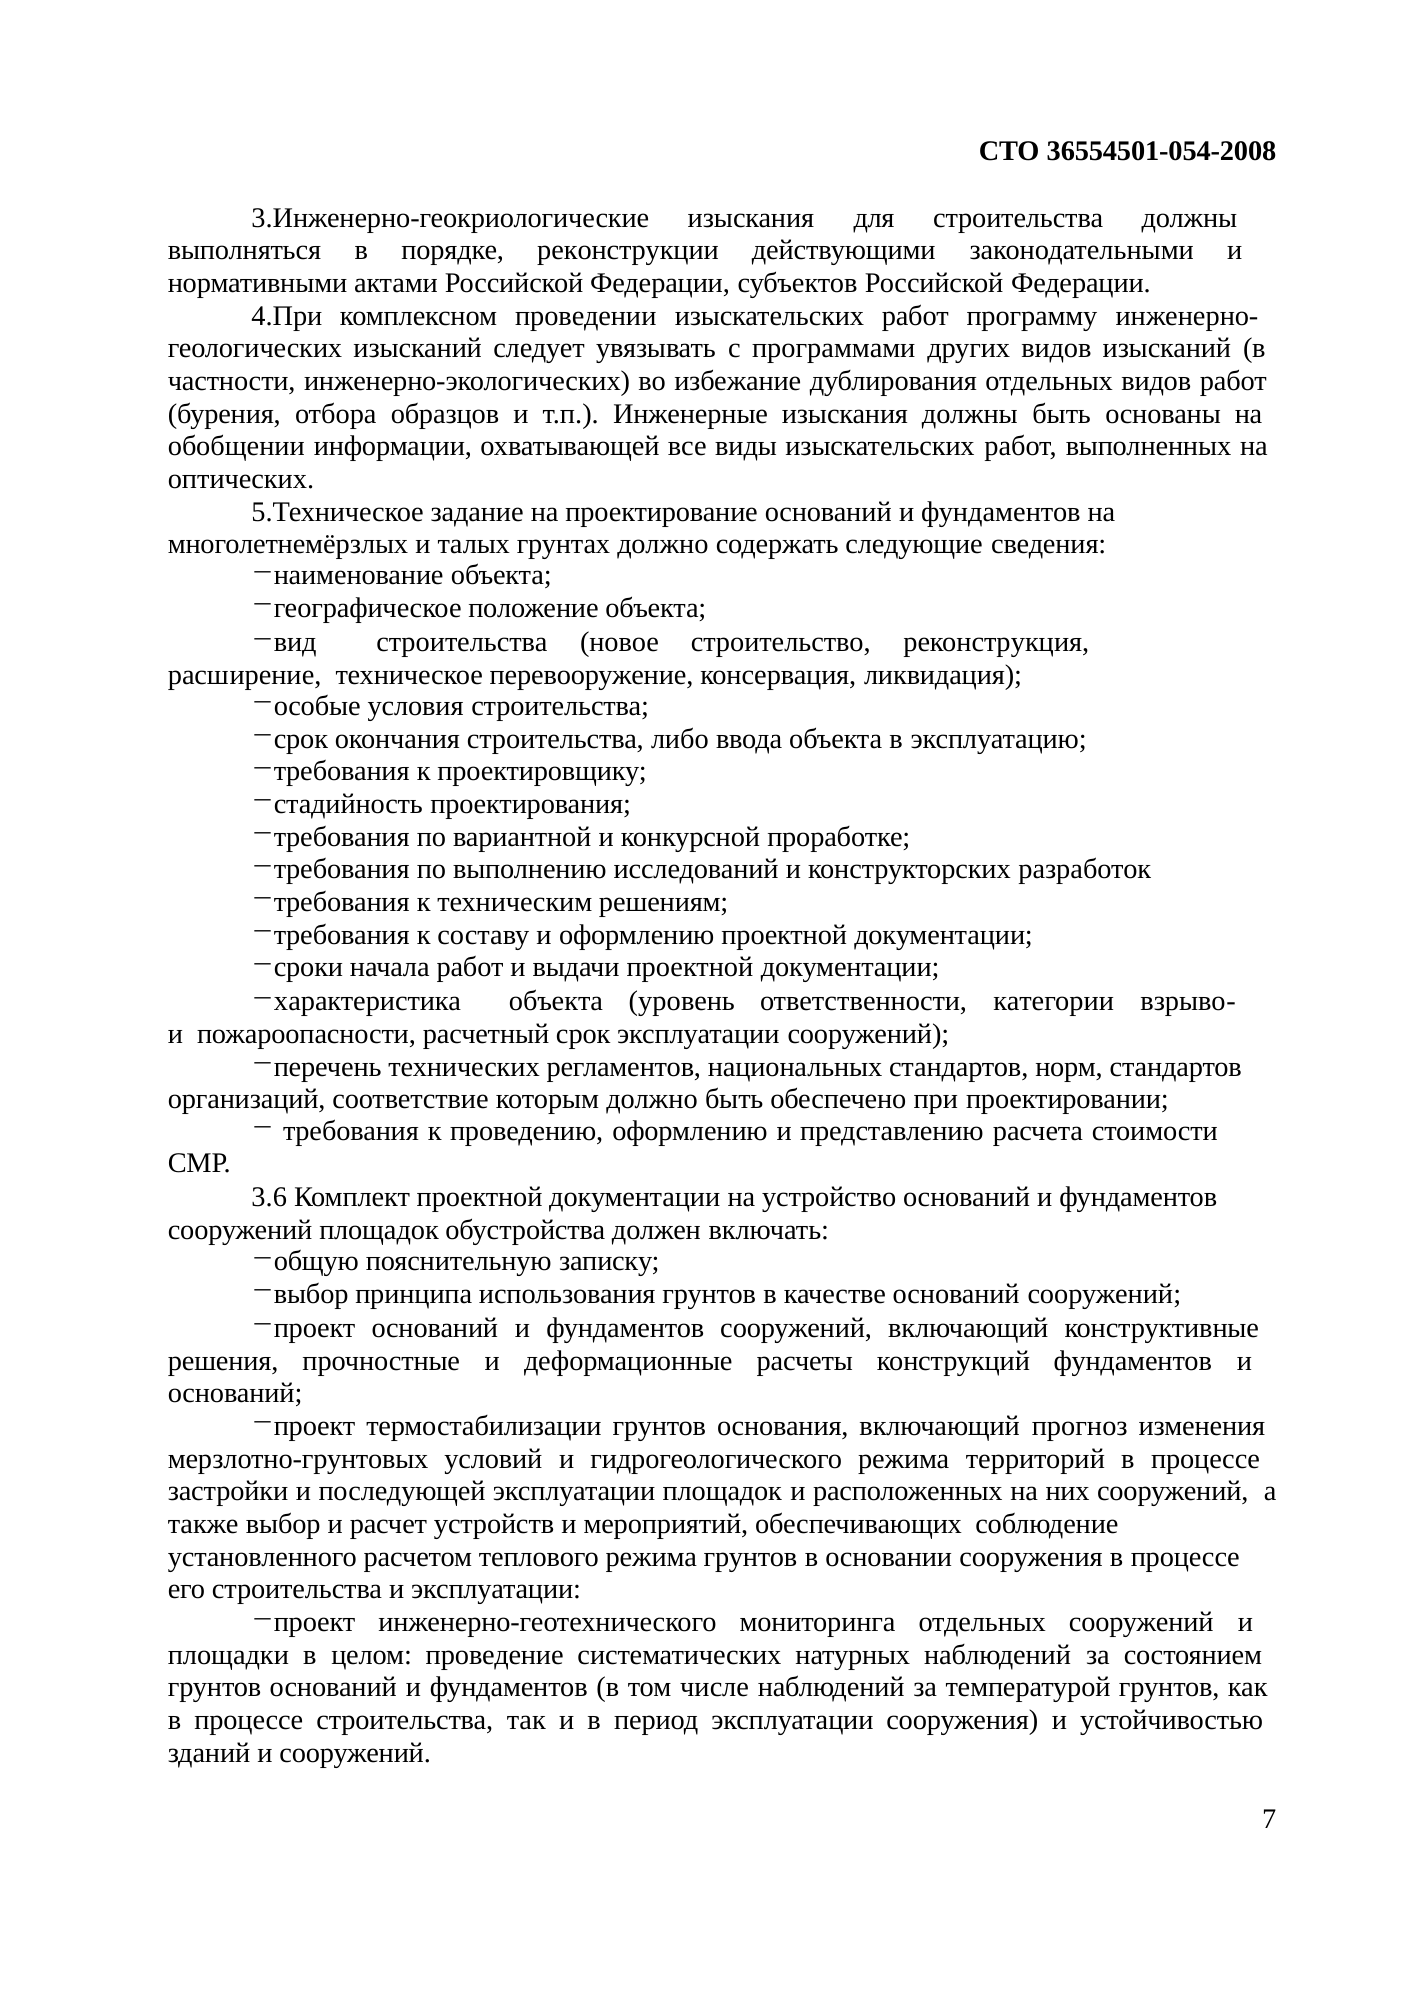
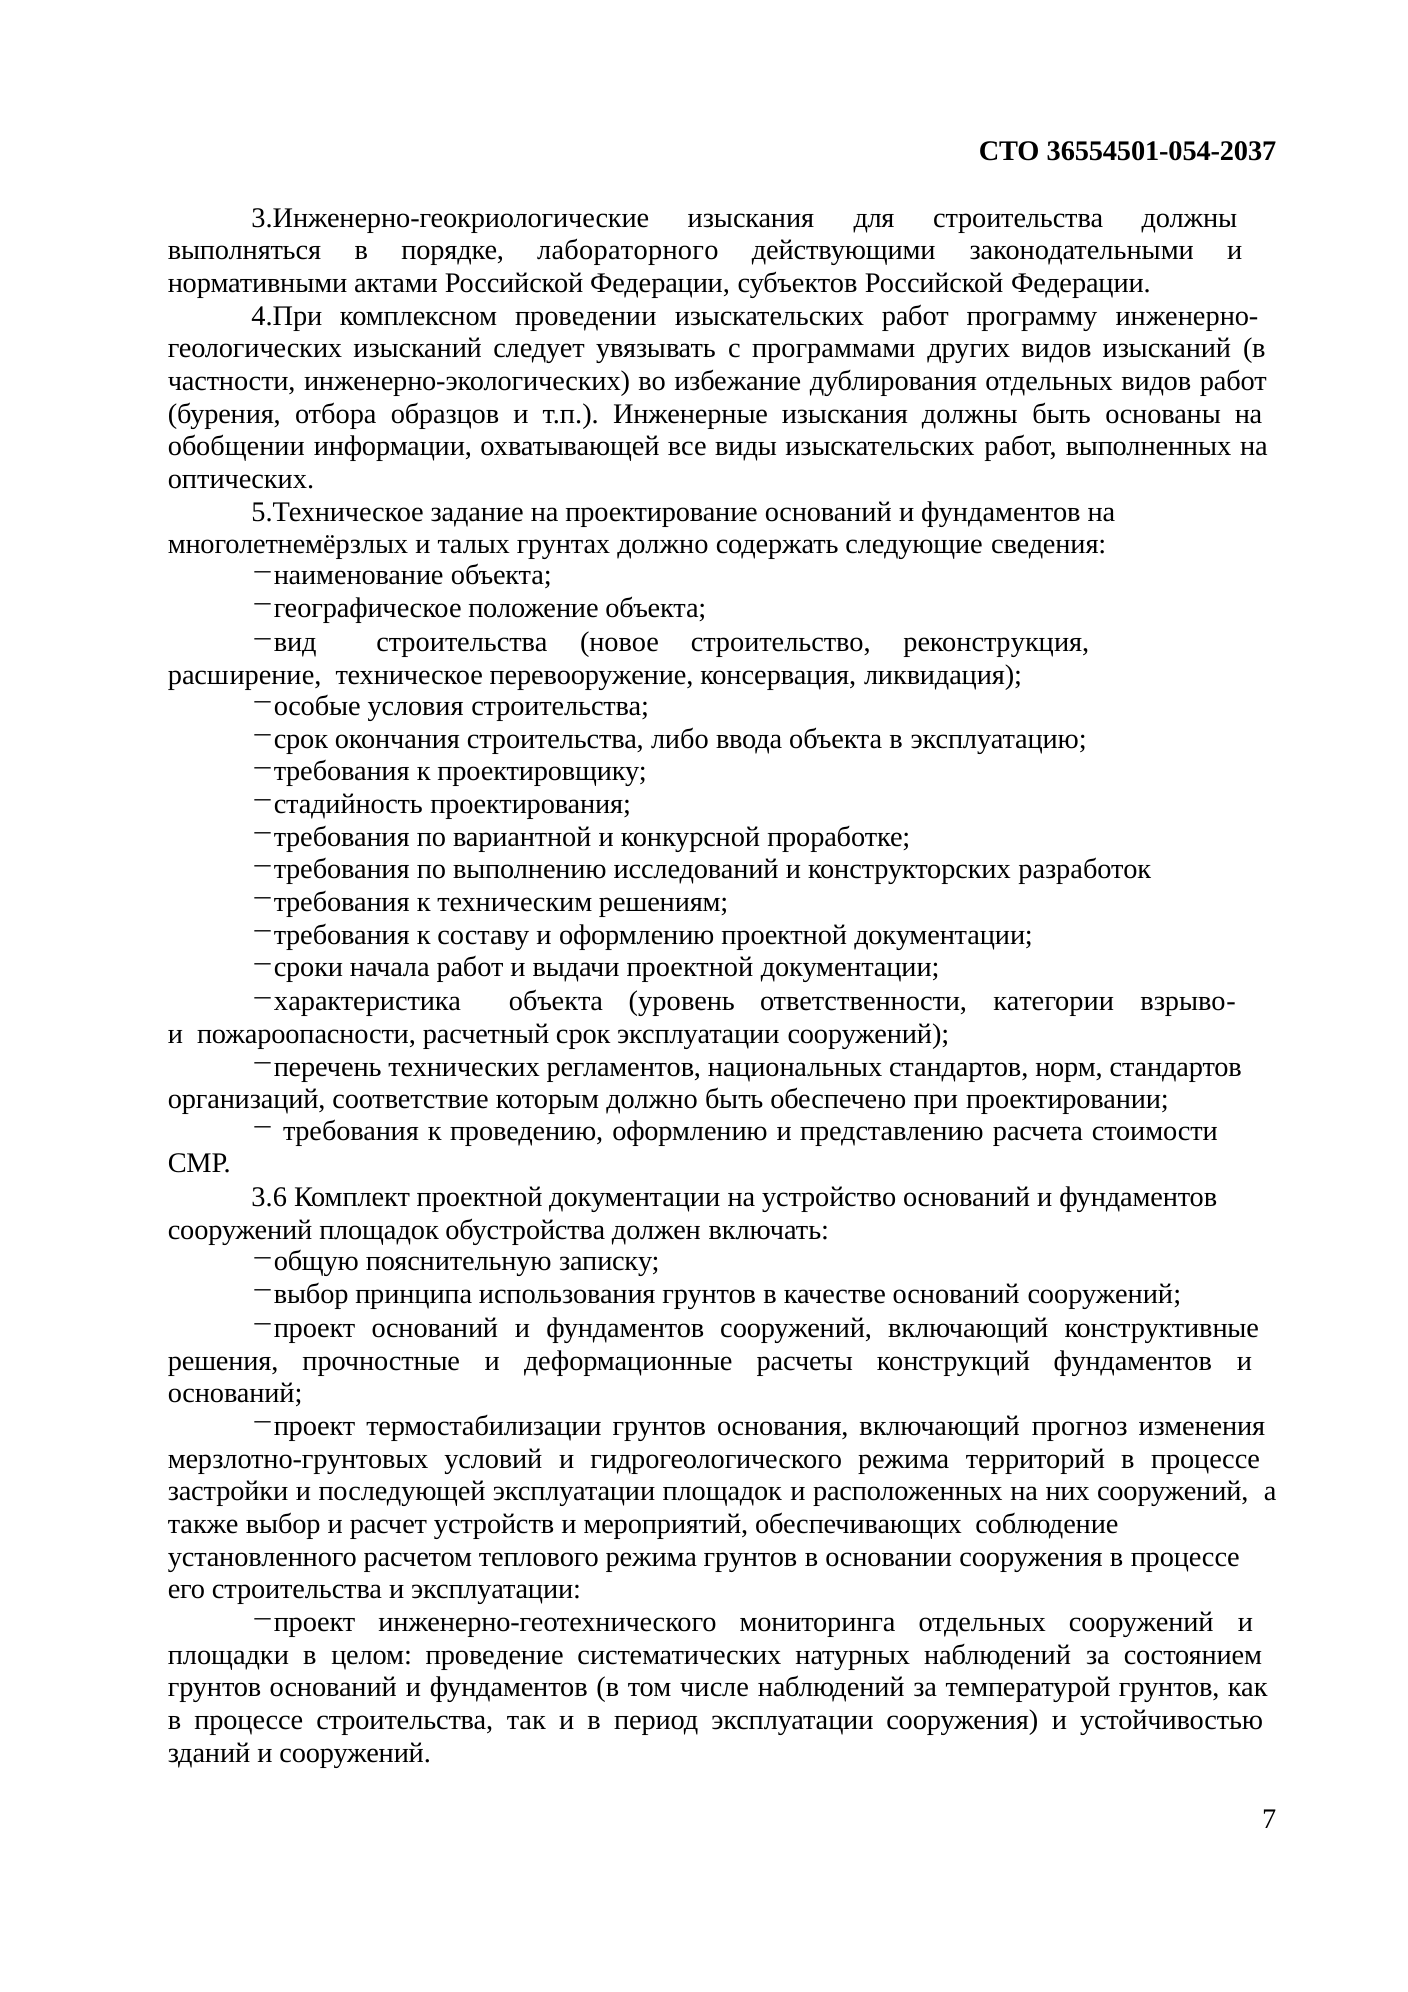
36554501-054-2008: 36554501-054-2008 -> 36554501-054-2037 (1161, 151)
реконструкции: реконструкции -> лабораторного (628, 251)
